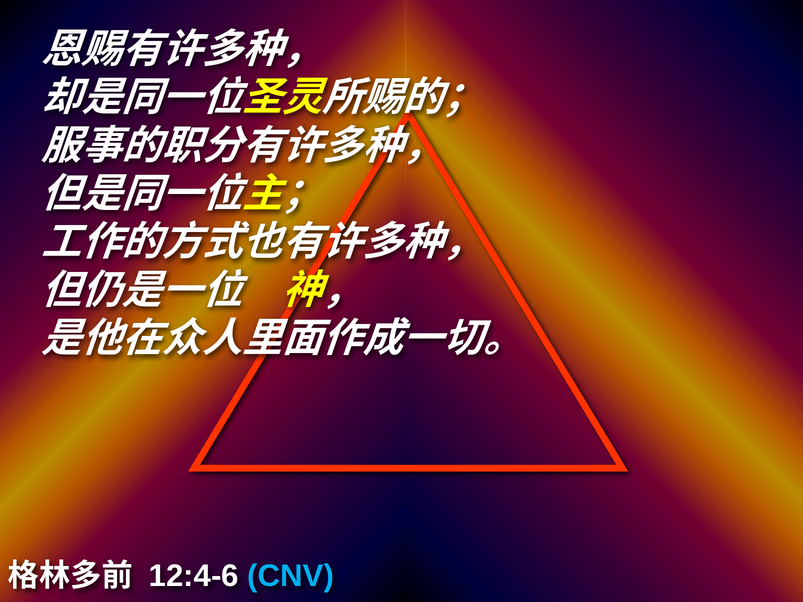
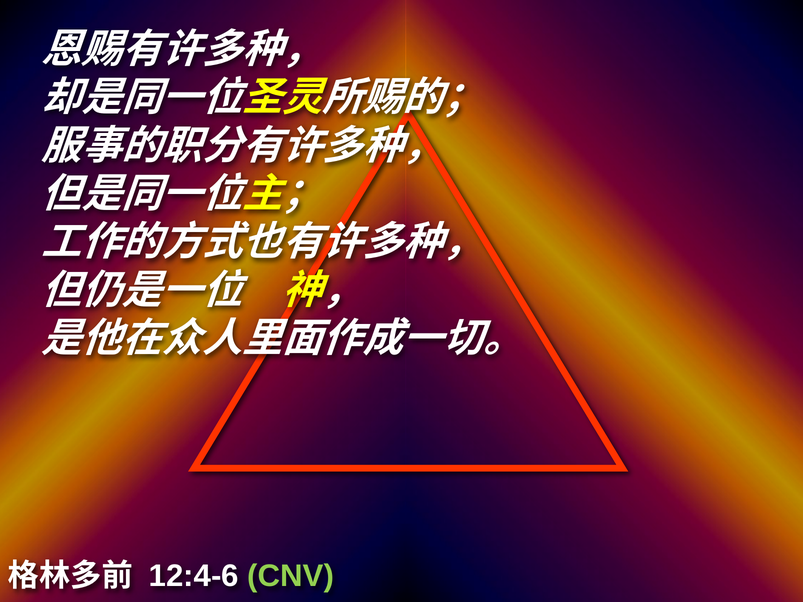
CNV colour: light blue -> light green (291, 576)
